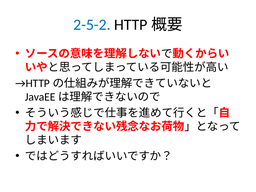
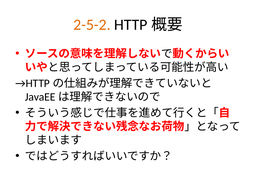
2-5-2 colour: blue -> orange (92, 25)
